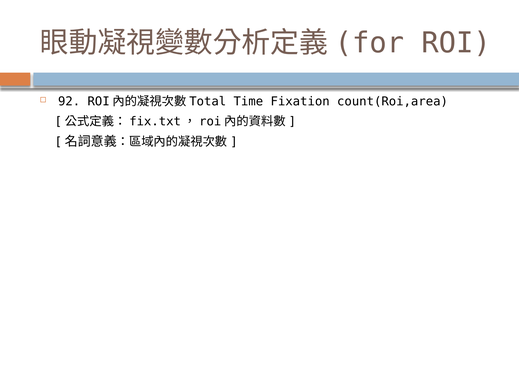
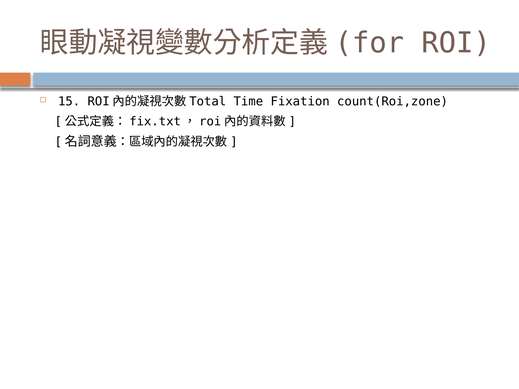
92: 92 -> 15 (69, 102)
count(Roi,area: count(Roi,area -> count(Roi,zone (393, 102)
